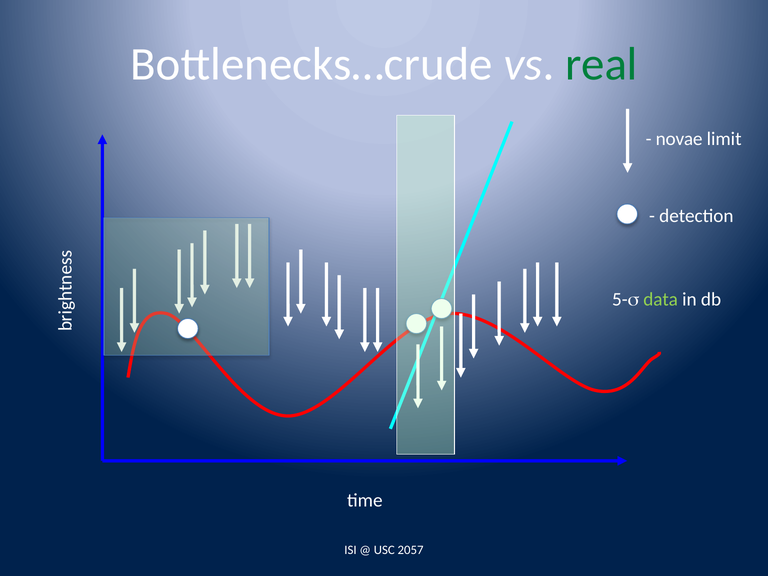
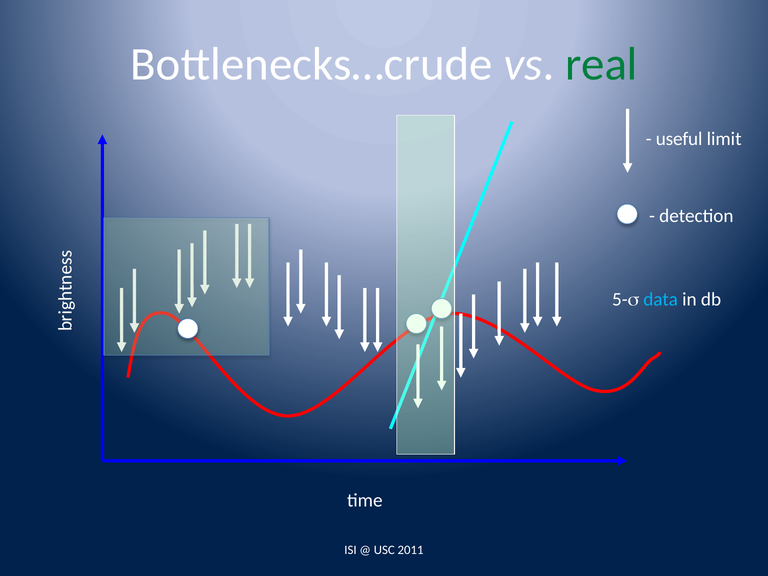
novae: novae -> useful (679, 139)
data colour: light green -> light blue (661, 299)
2057: 2057 -> 2011 (411, 550)
